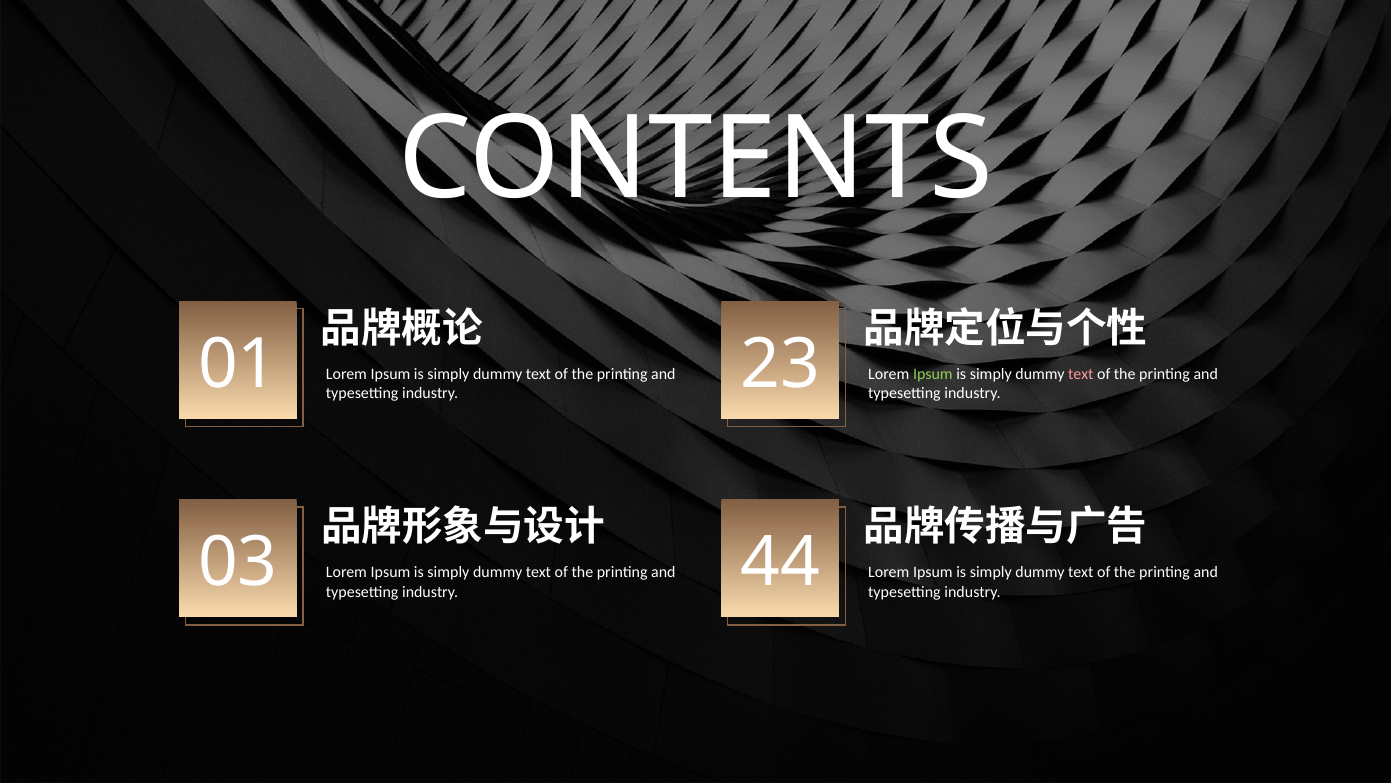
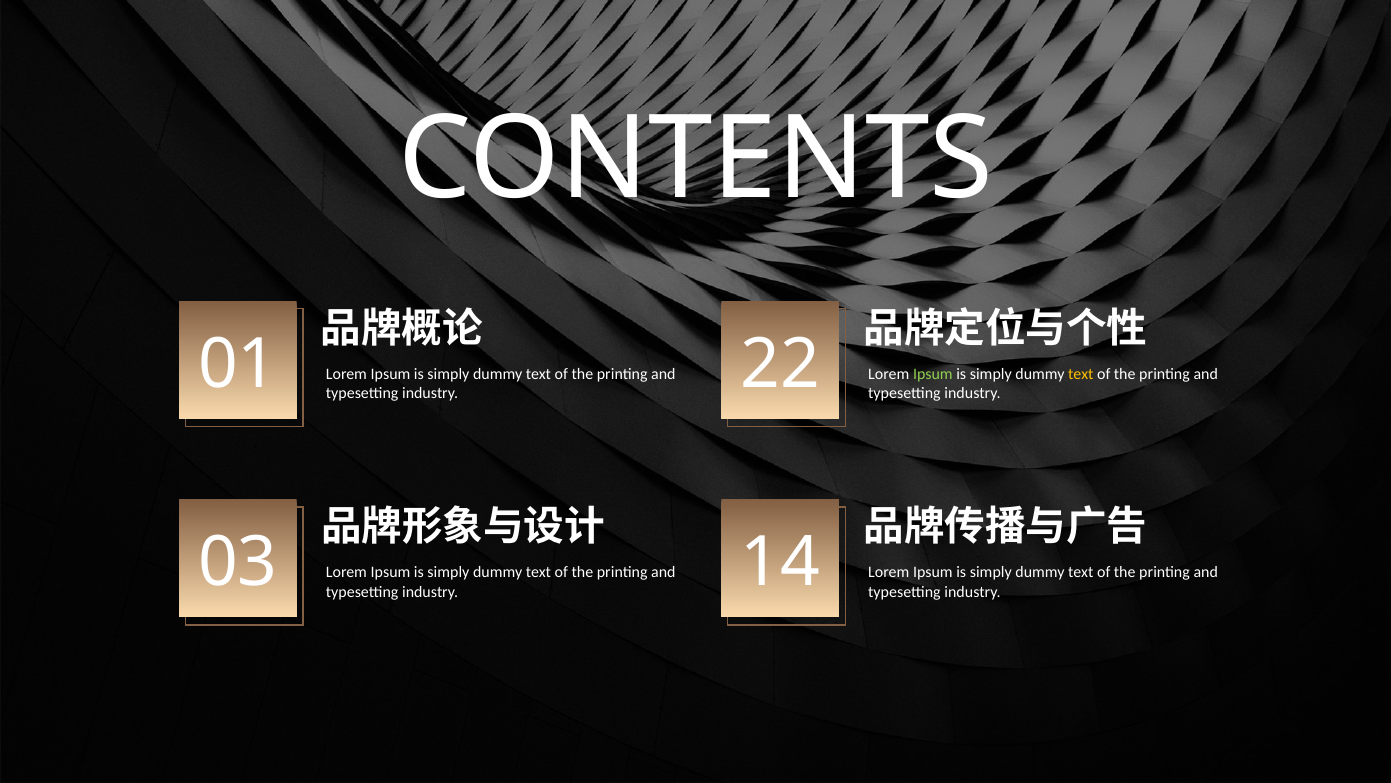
text colour: pink -> yellow (1081, 374)
23: 23 -> 22 (780, 364)
44: 44 -> 14 (780, 562)
